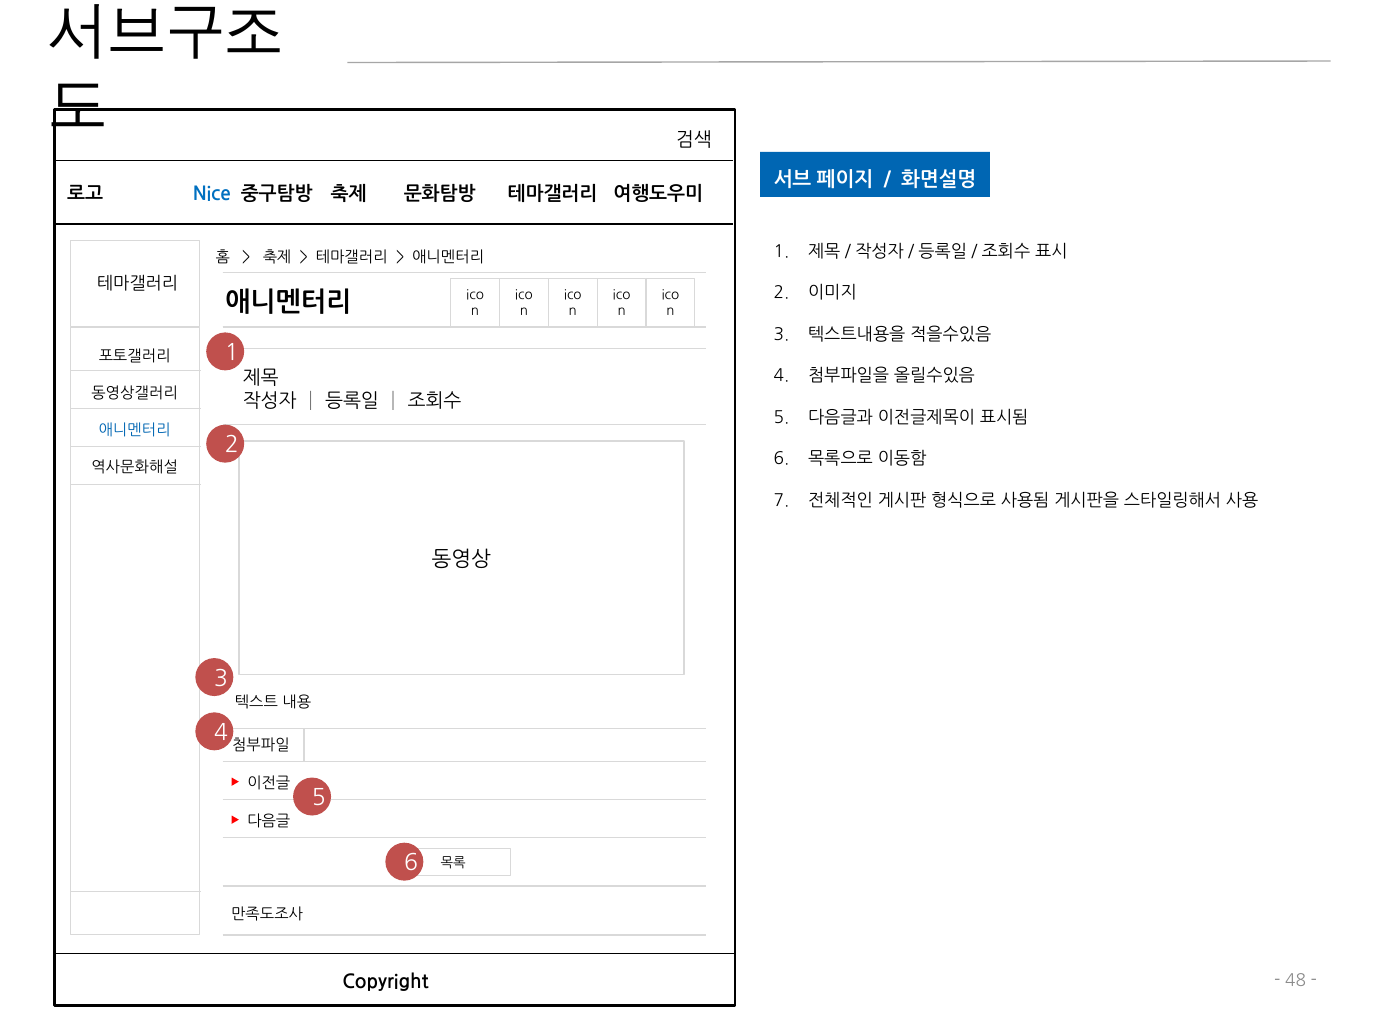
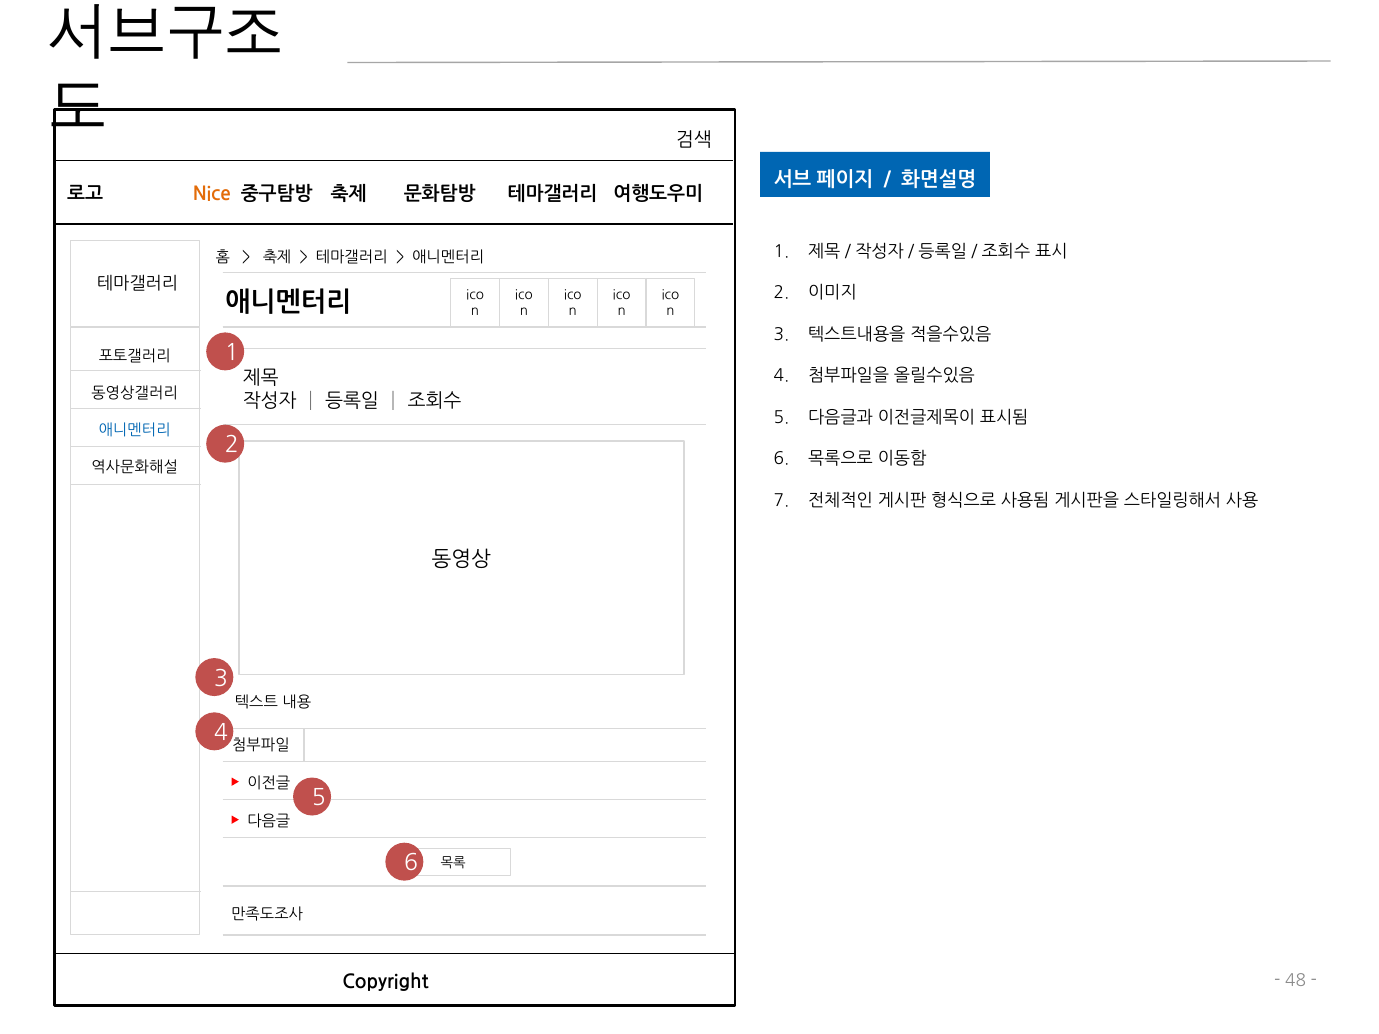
Nice colour: blue -> orange (212, 195)
